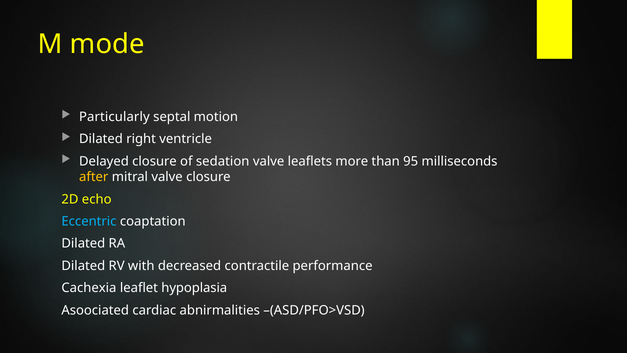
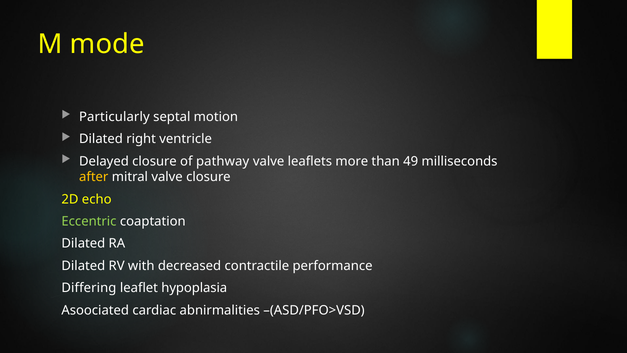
sedation: sedation -> pathway (223, 161)
95: 95 -> 49 (411, 161)
Eccentric colour: light blue -> light green (89, 221)
Cachexia: Cachexia -> Differing (89, 288)
